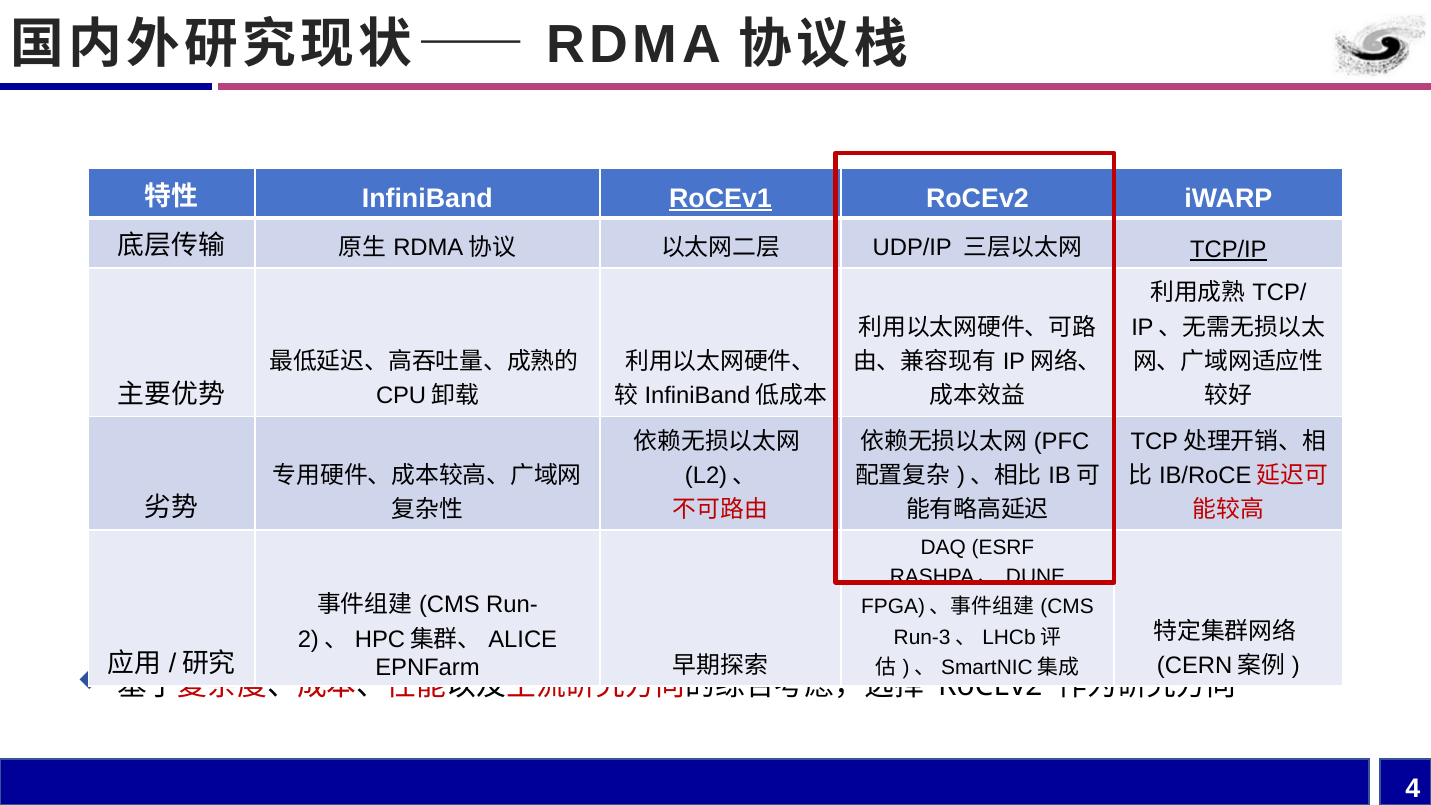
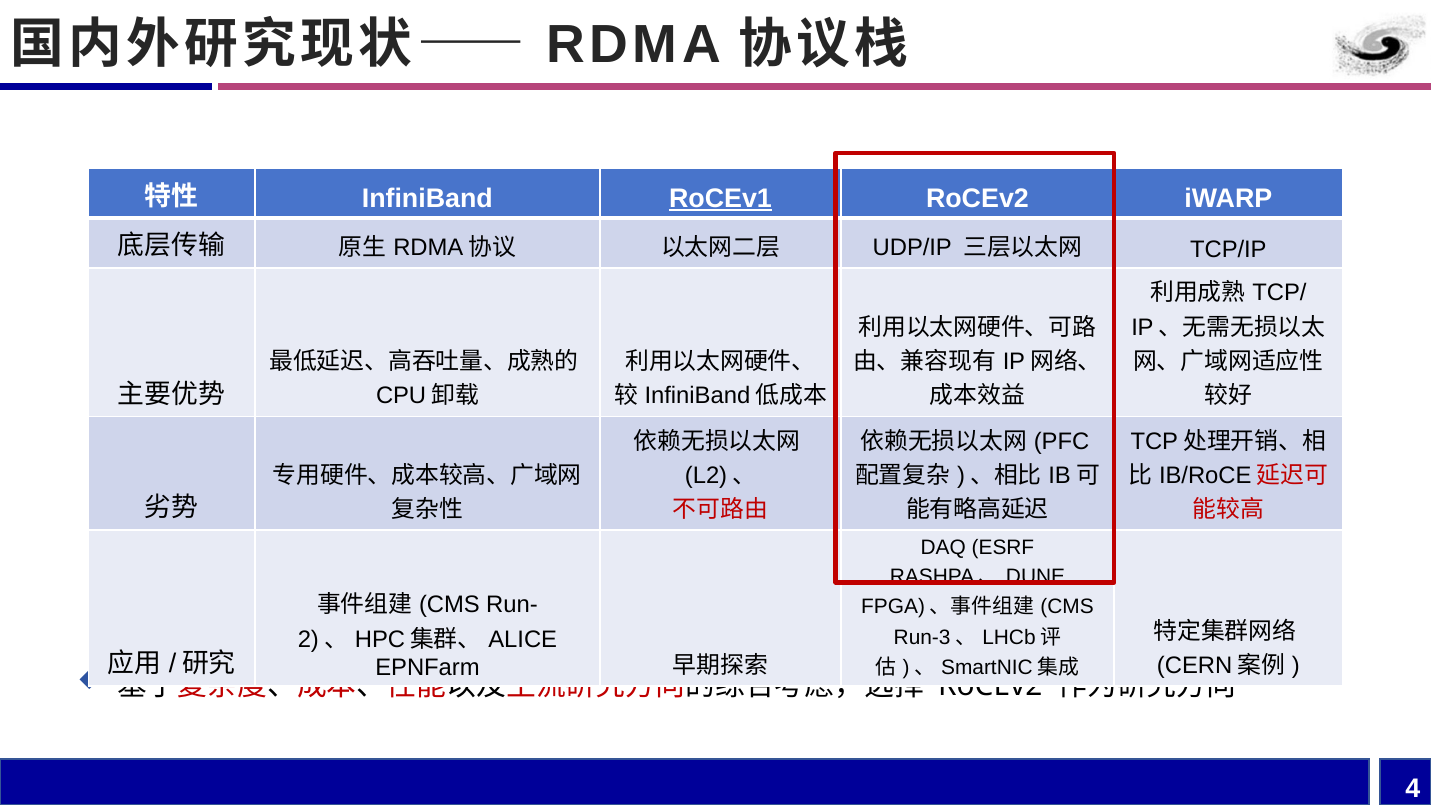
TCP/IP underline: present -> none (1228, 250)
